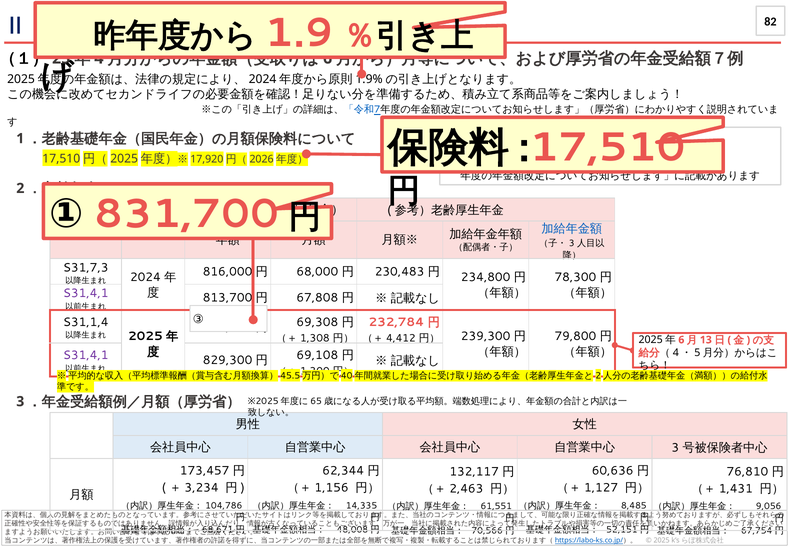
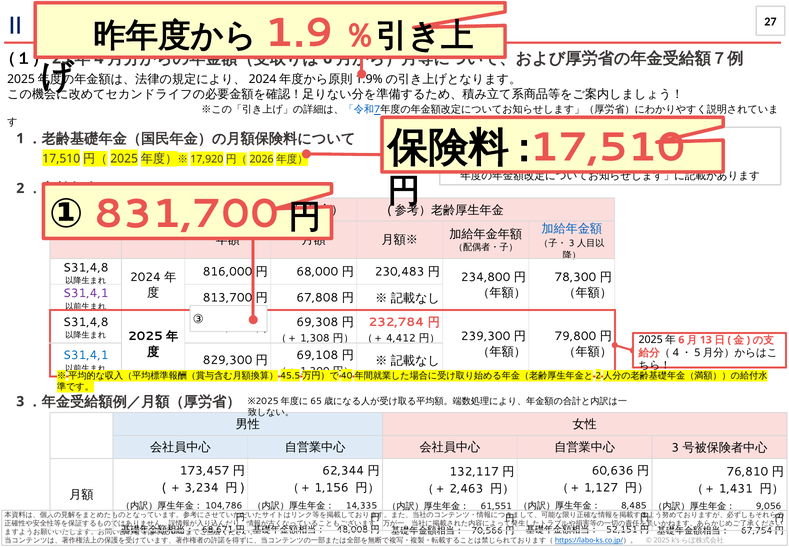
82: 82 -> 27 (770, 21)
S31,7,3: S31,7,3 -> S31,4,8 (86, 267)
S31,1,4: S31,1,4 -> S31,4,8 (86, 322)
S31,4,1 colour: purple -> blue (86, 355)
